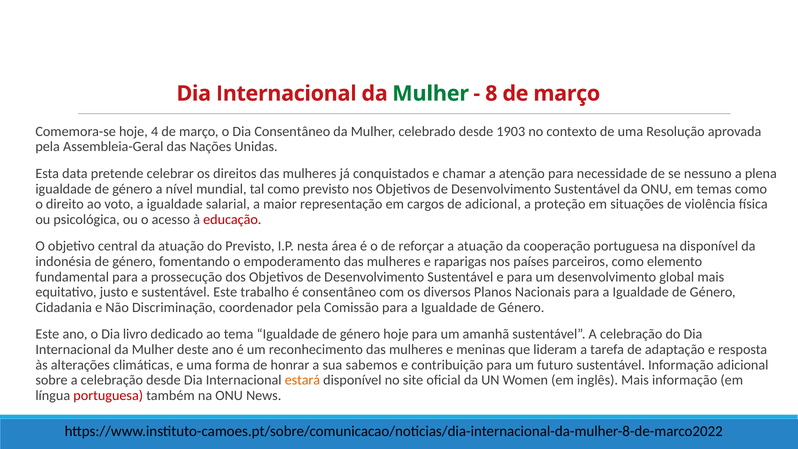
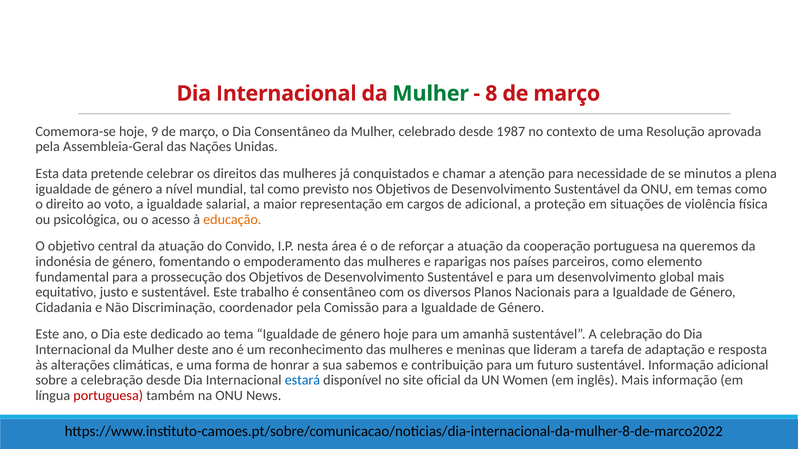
4: 4 -> 9 (155, 131)
1903: 1903 -> 1987 (511, 131)
nessuno: nessuno -> minutos (708, 174)
educação colour: red -> orange (232, 219)
do Previsto: Previsto -> Convido (250, 246)
na disponível: disponível -> queremos (709, 246)
Dia livro: livro -> este (135, 334)
estará colour: orange -> blue (302, 380)
